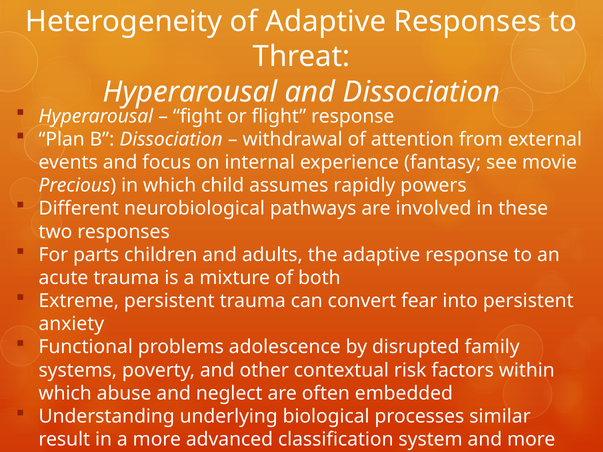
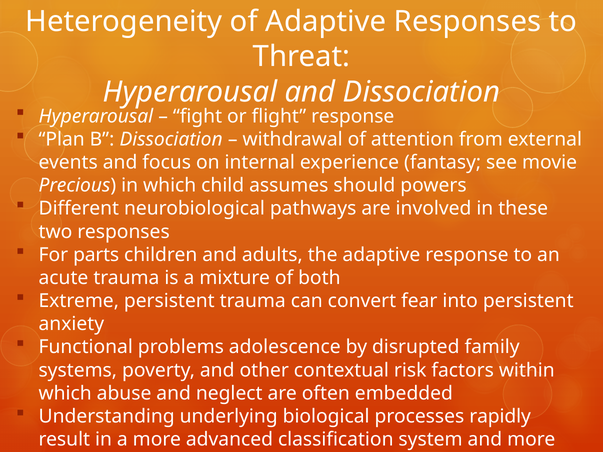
rapidly: rapidly -> should (364, 186)
similar: similar -> rapidly (500, 417)
